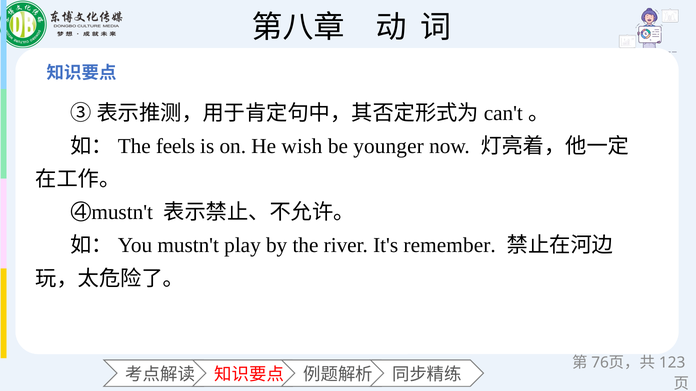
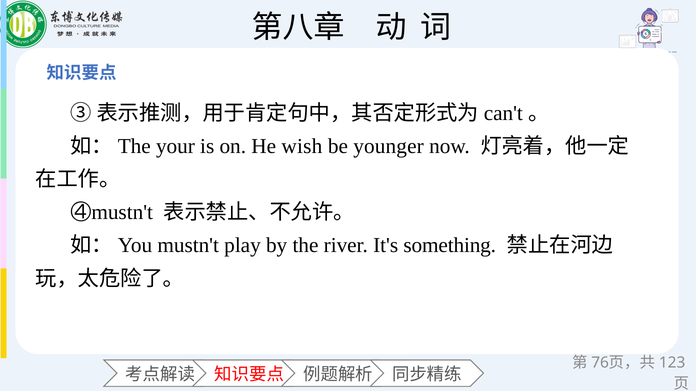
feels: feels -> your (175, 146)
remember: remember -> something (450, 246)
